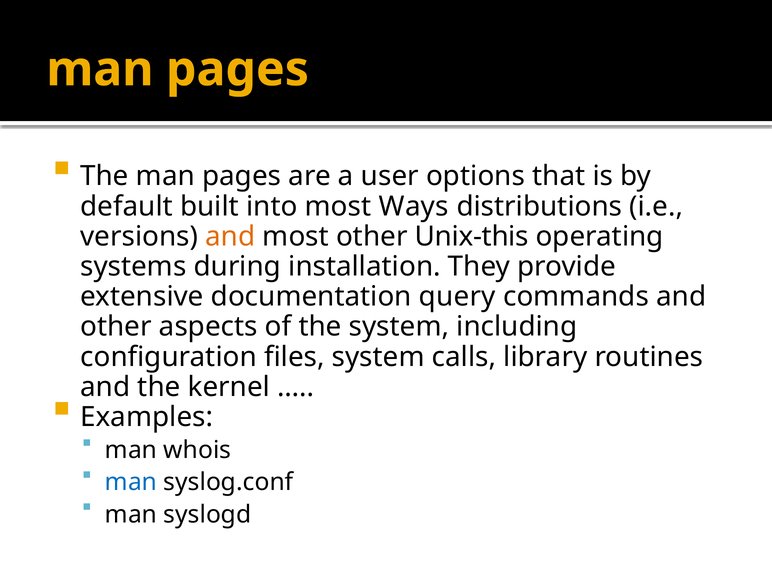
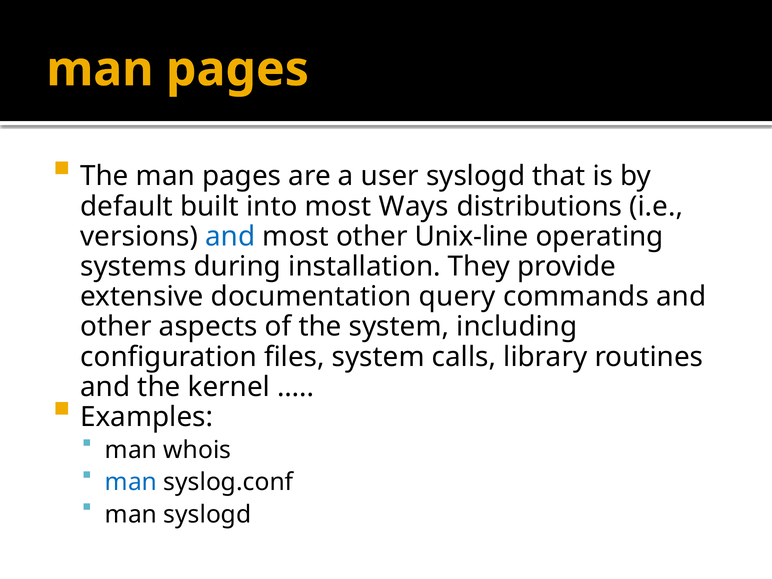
user options: options -> syslogd (476, 176)
and colour: orange -> blue (230, 236)
Unix-this: Unix-this -> Unix-line (472, 236)
